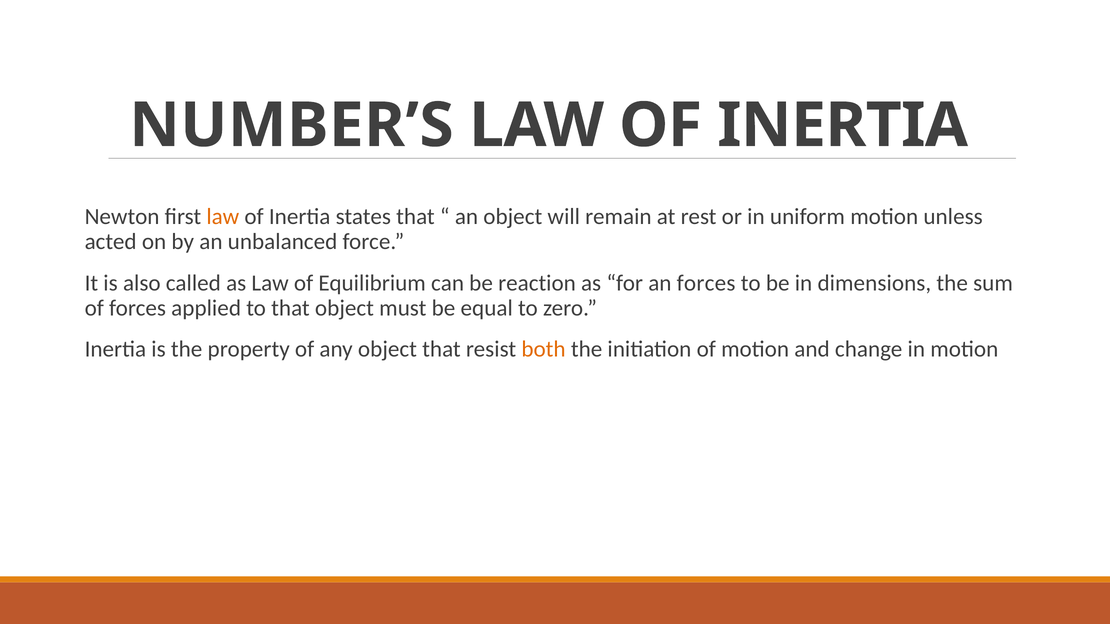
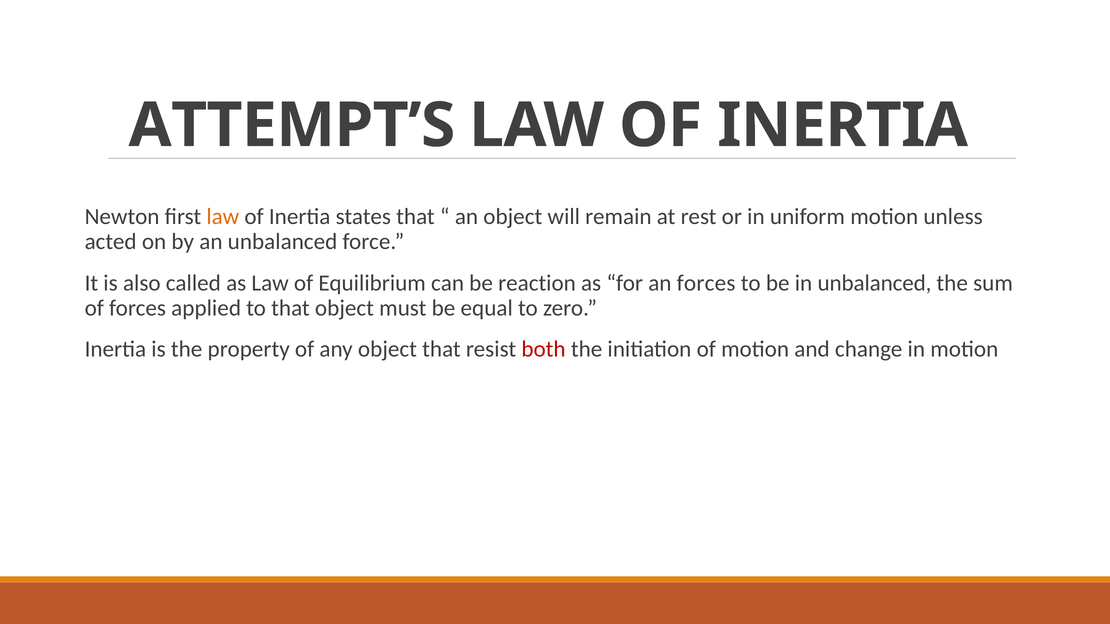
NUMBER’S: NUMBER’S -> ATTEMPT’S (292, 126)
in dimensions: dimensions -> unbalanced (874, 283)
both colour: orange -> red (544, 349)
